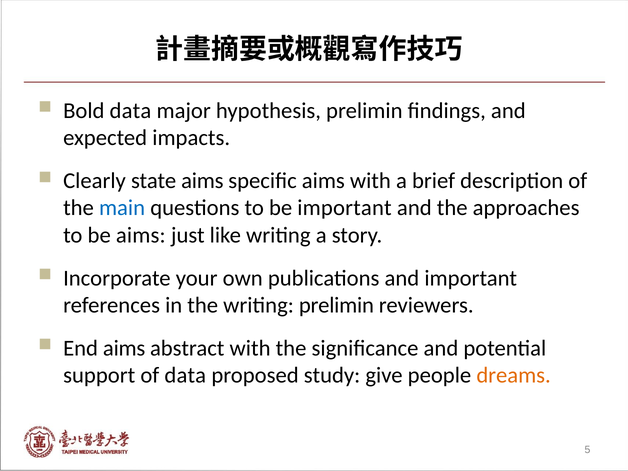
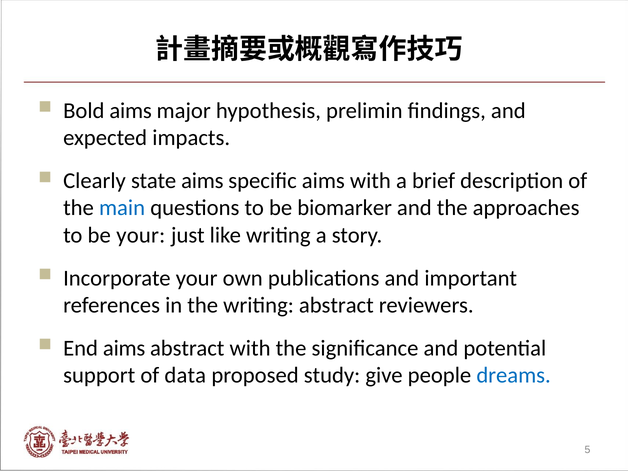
Bold data: data -> aims (131, 111)
be important: important -> biomarker (345, 208)
be aims: aims -> your (141, 235)
writing prelimin: prelimin -> abstract (336, 305)
dreams colour: orange -> blue (514, 375)
